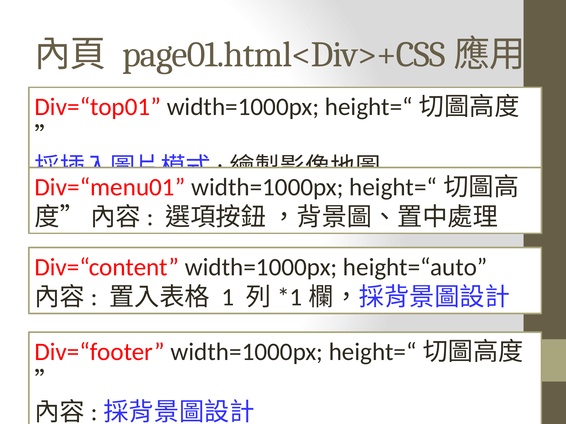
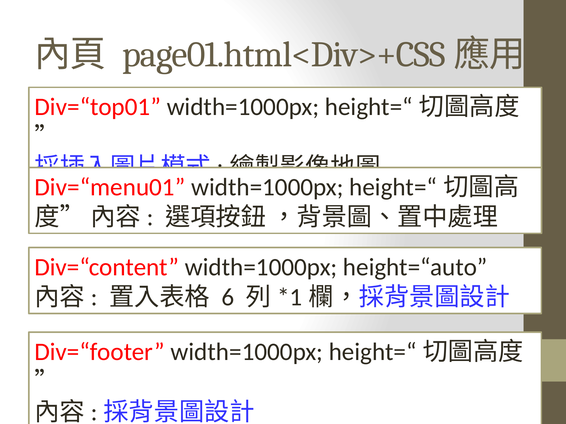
1: 1 -> 6 (228, 298)
